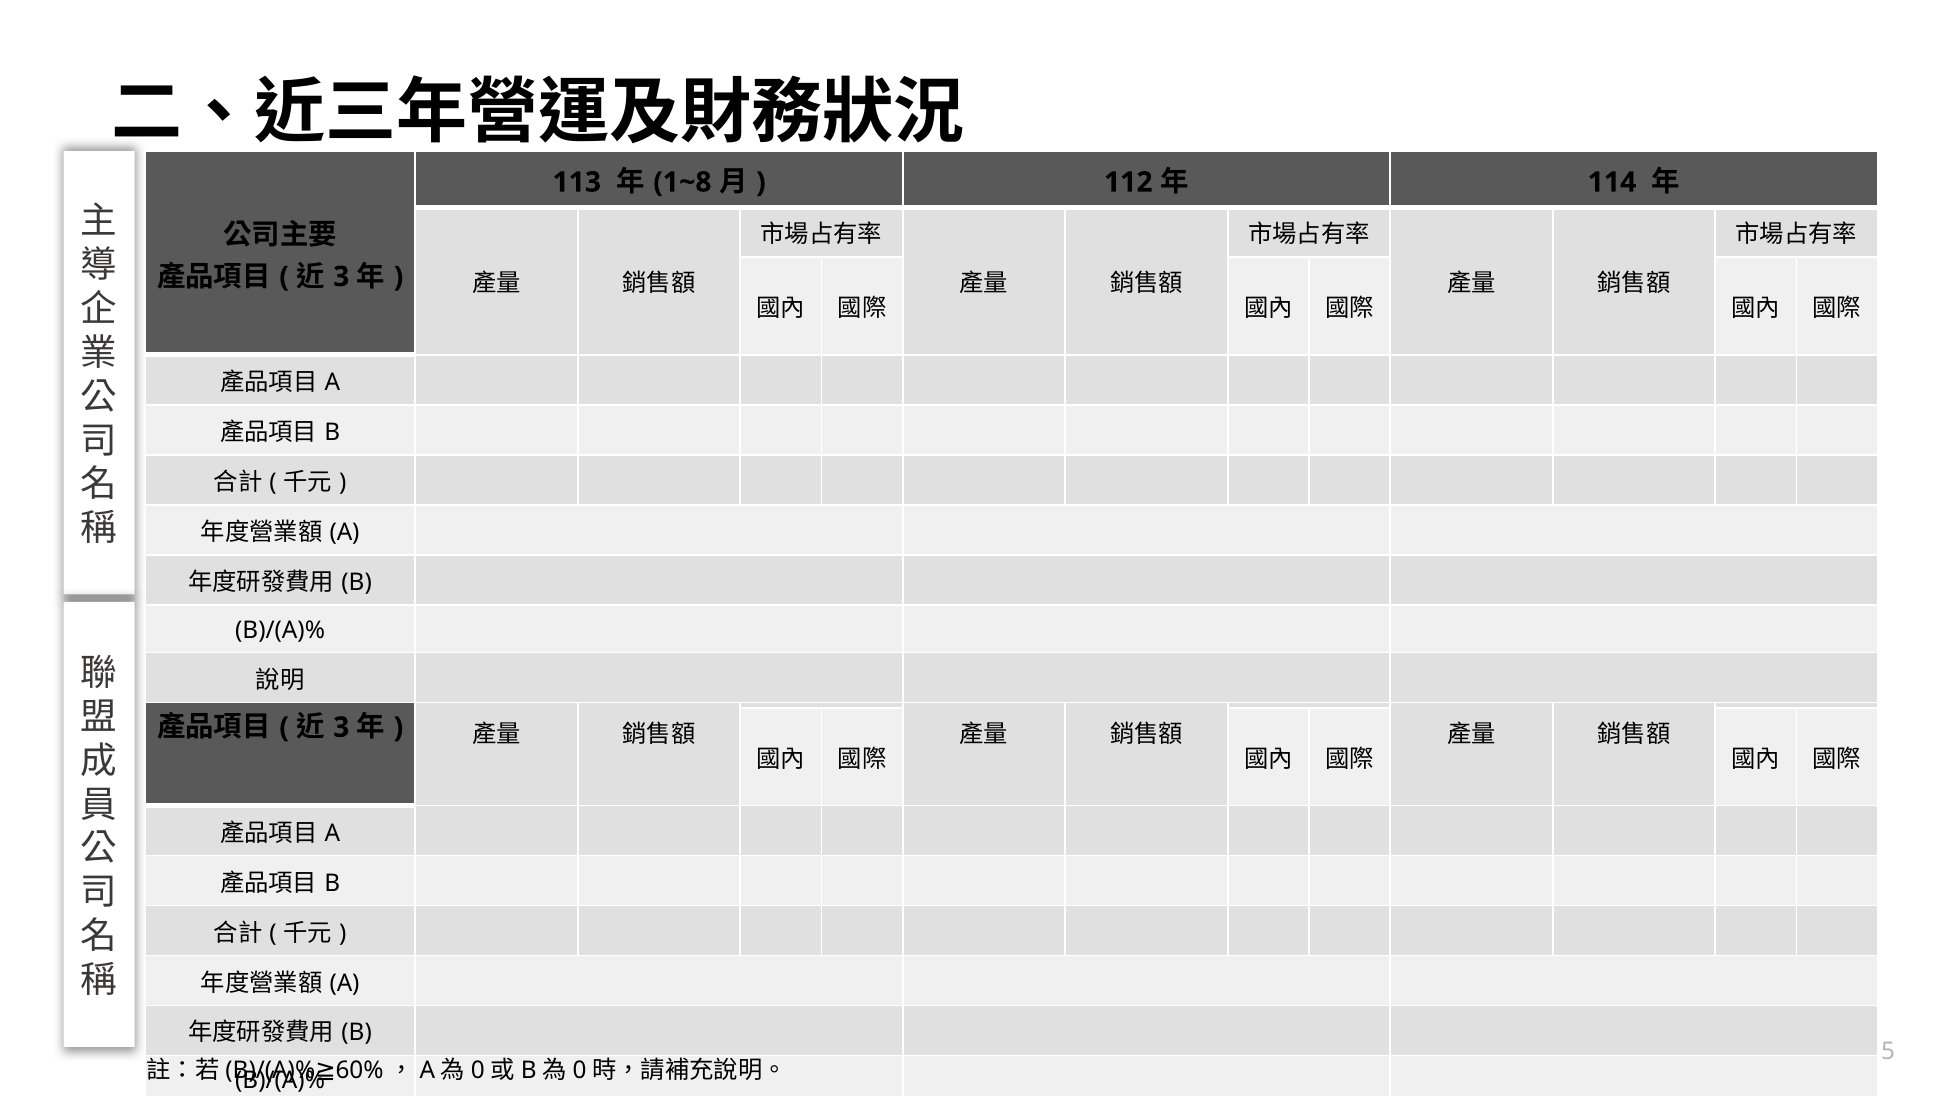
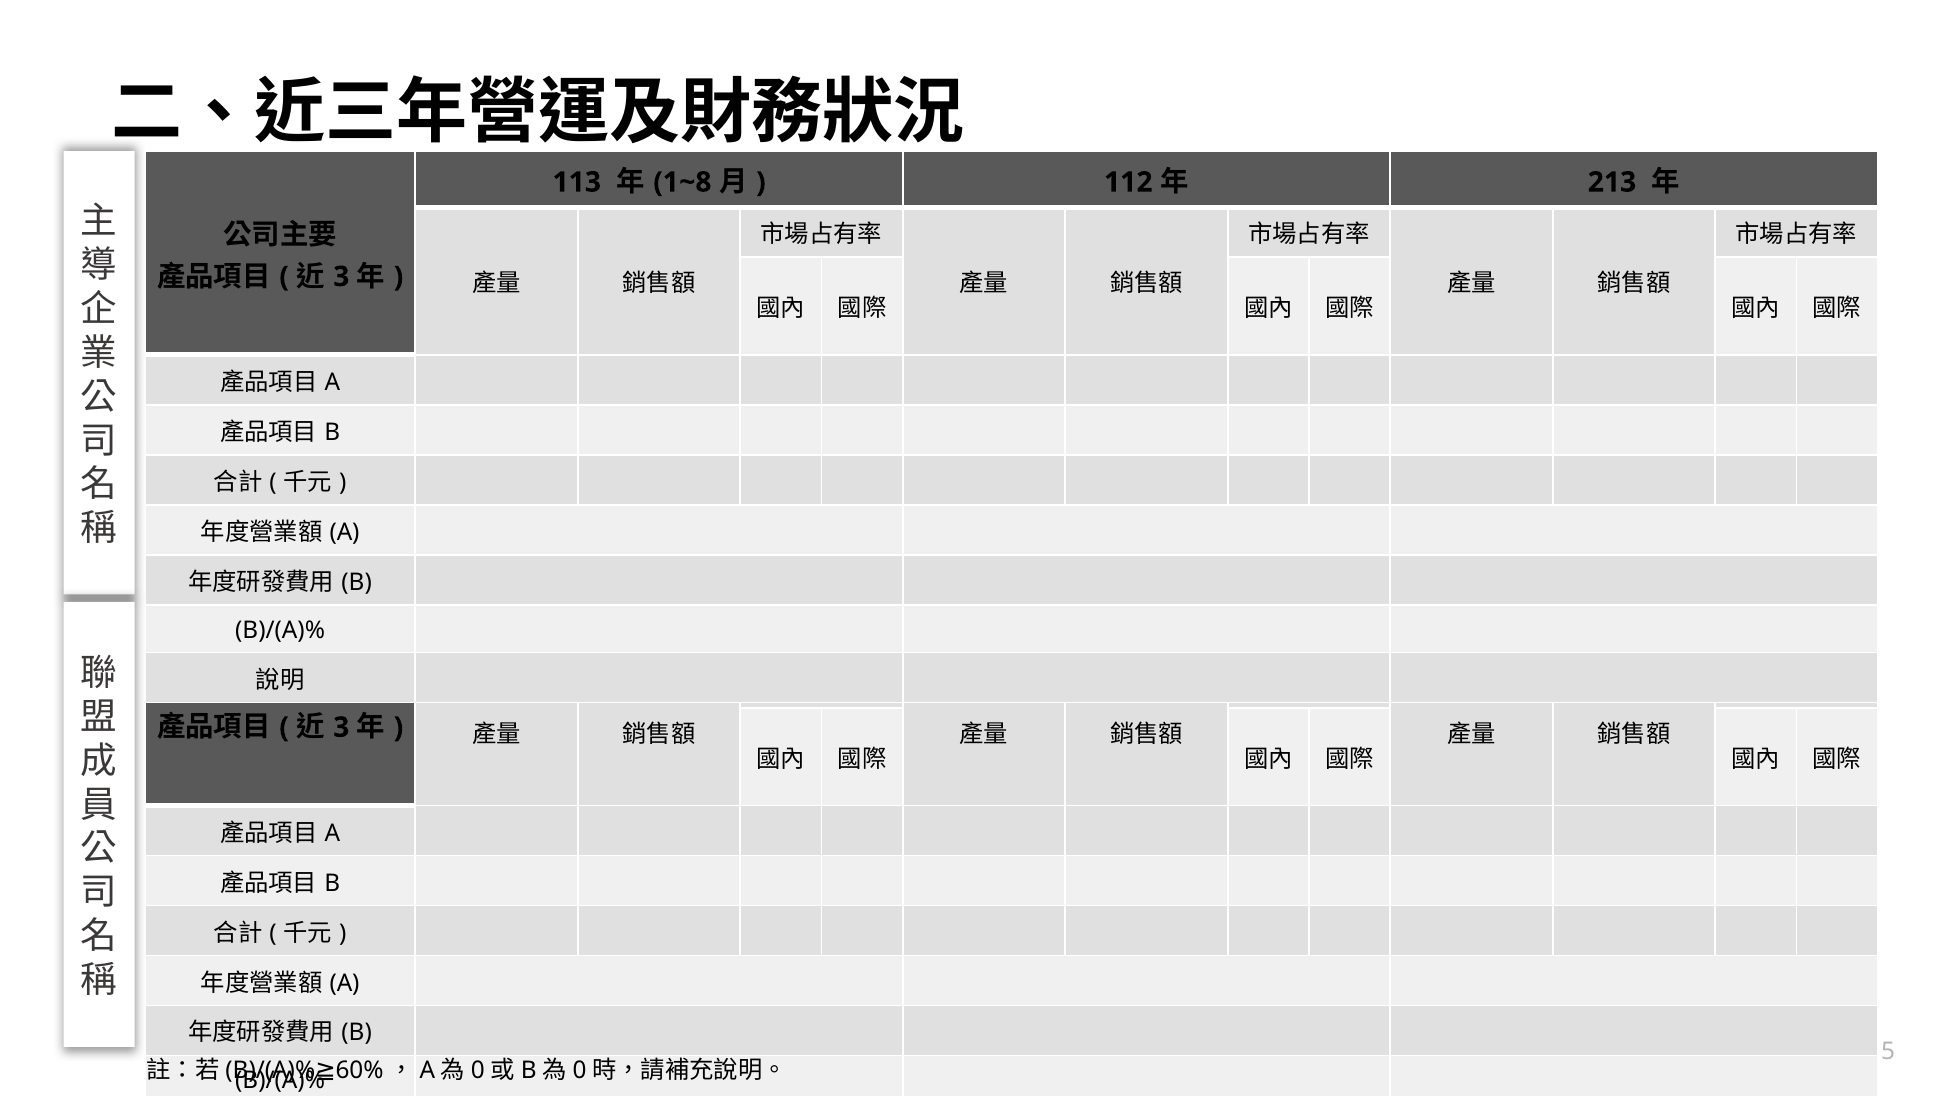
114: 114 -> 213 (1612, 182)
